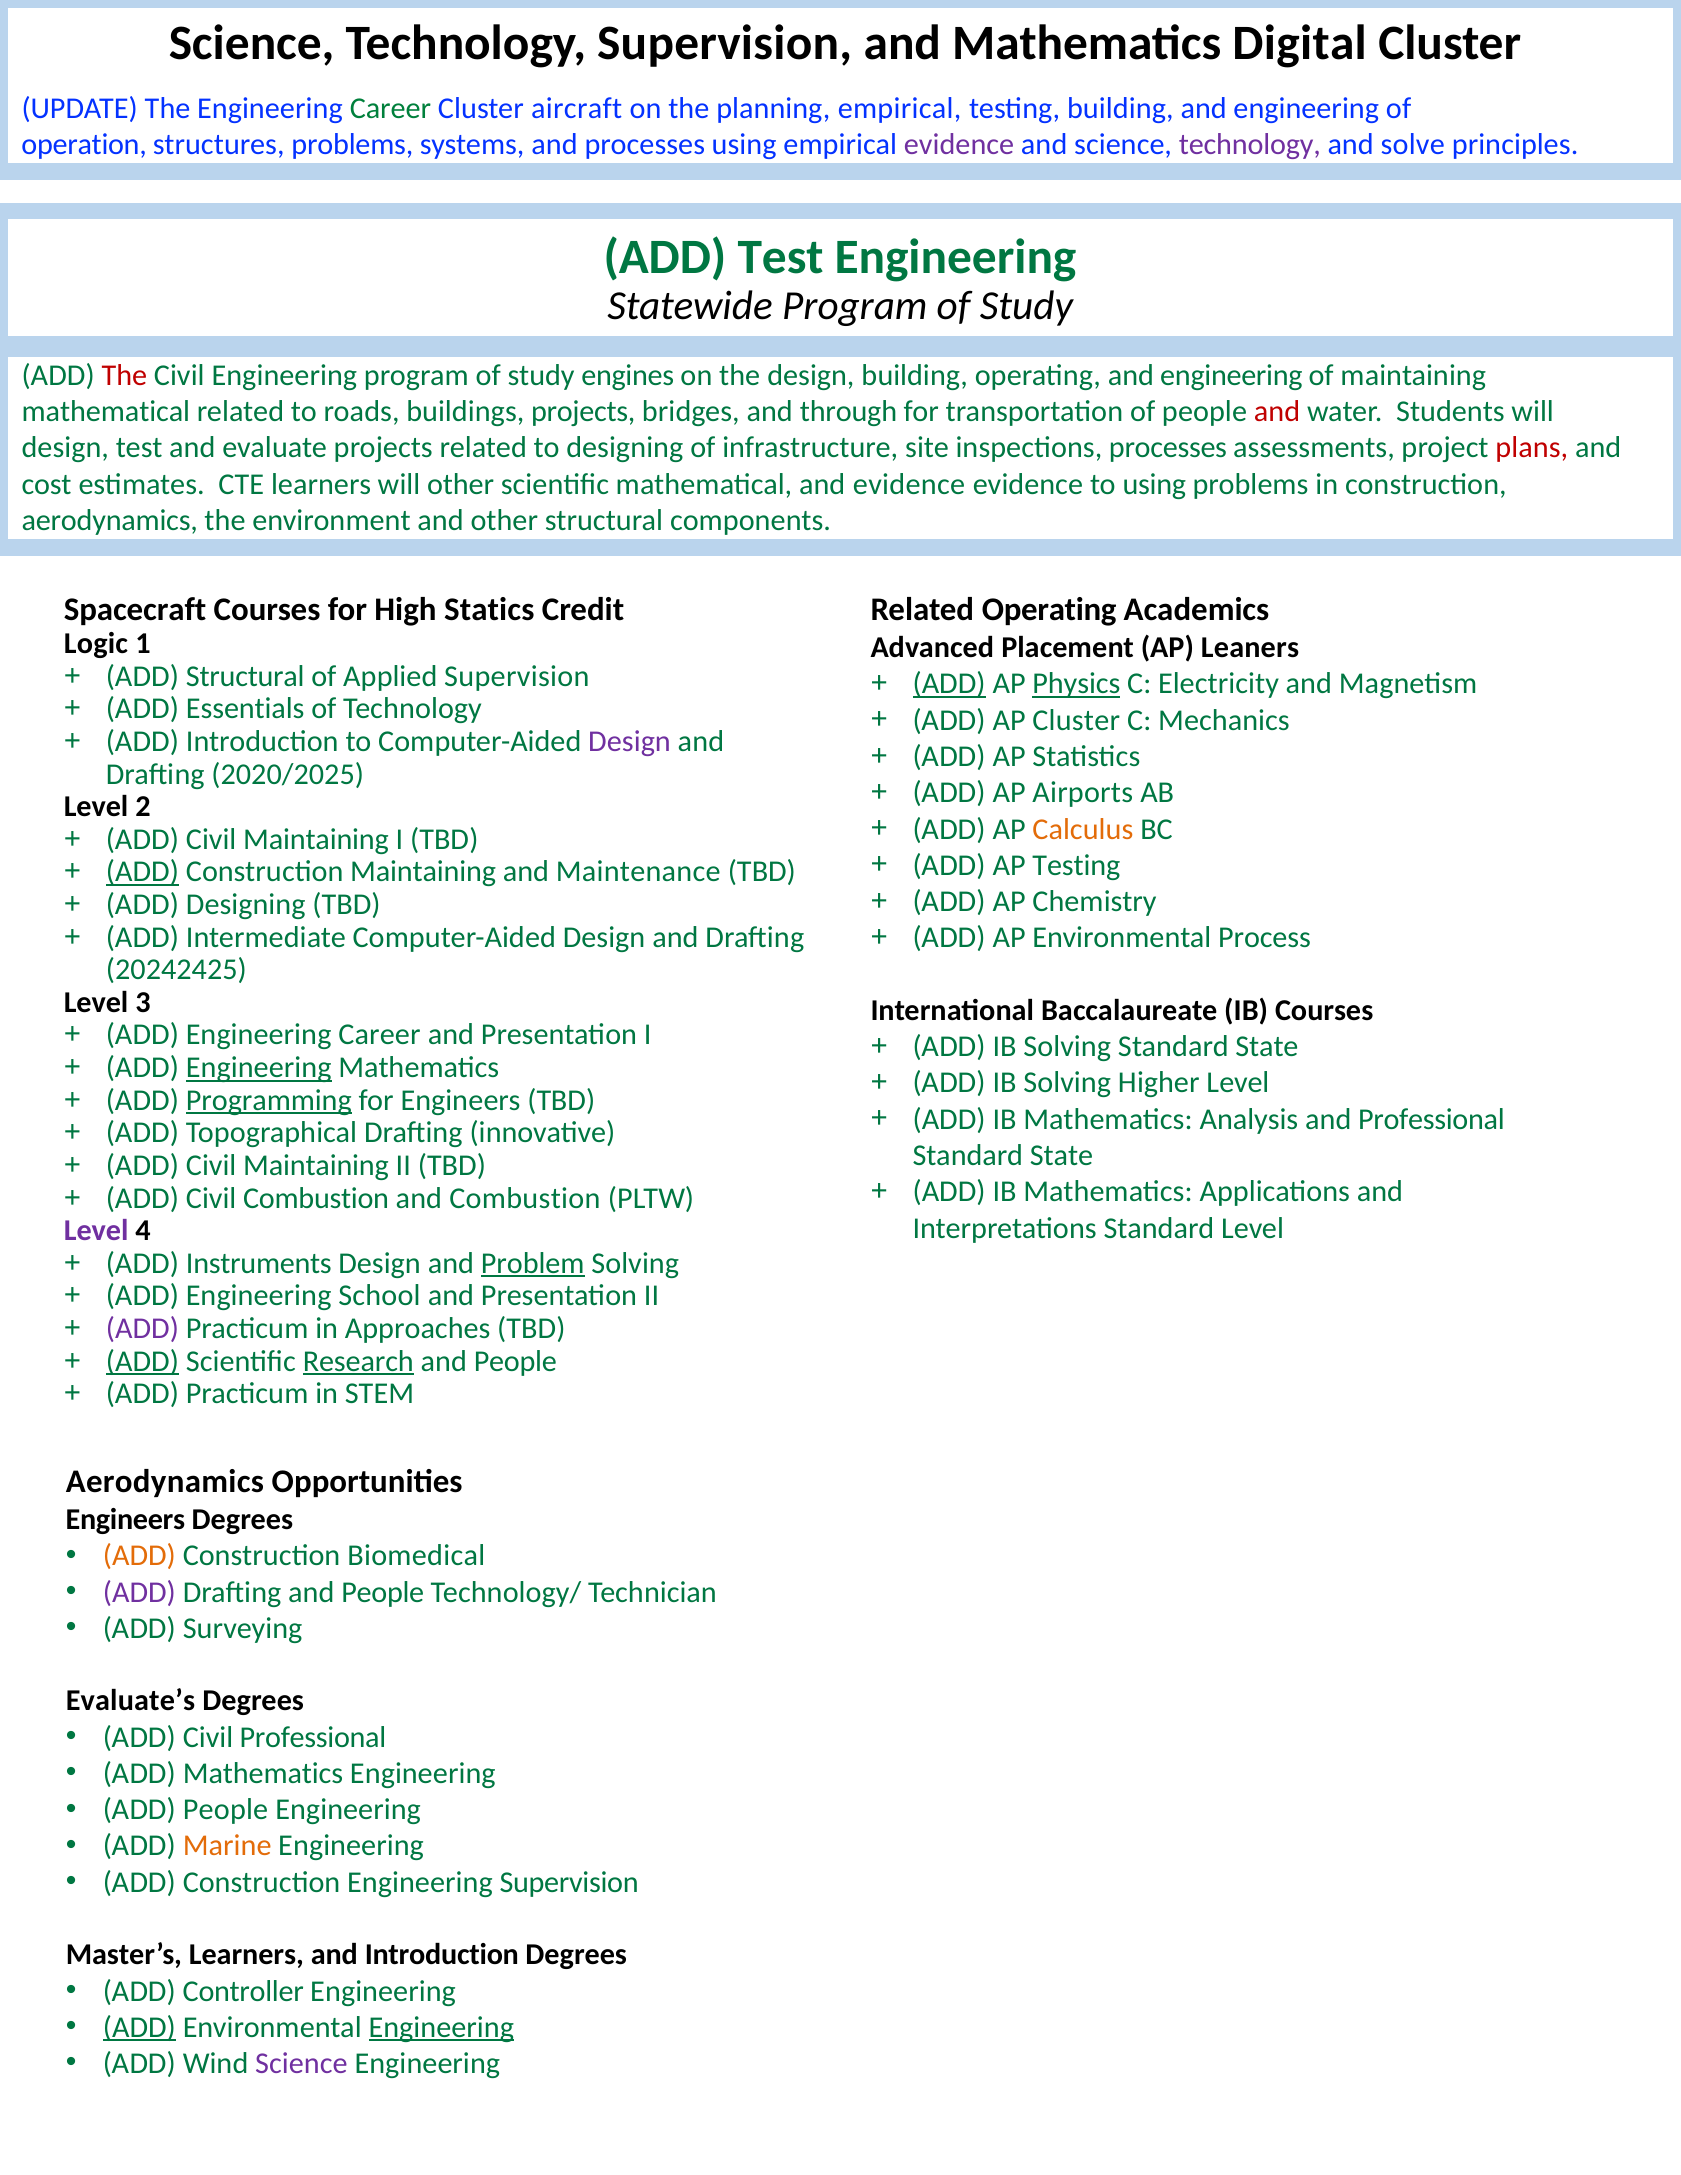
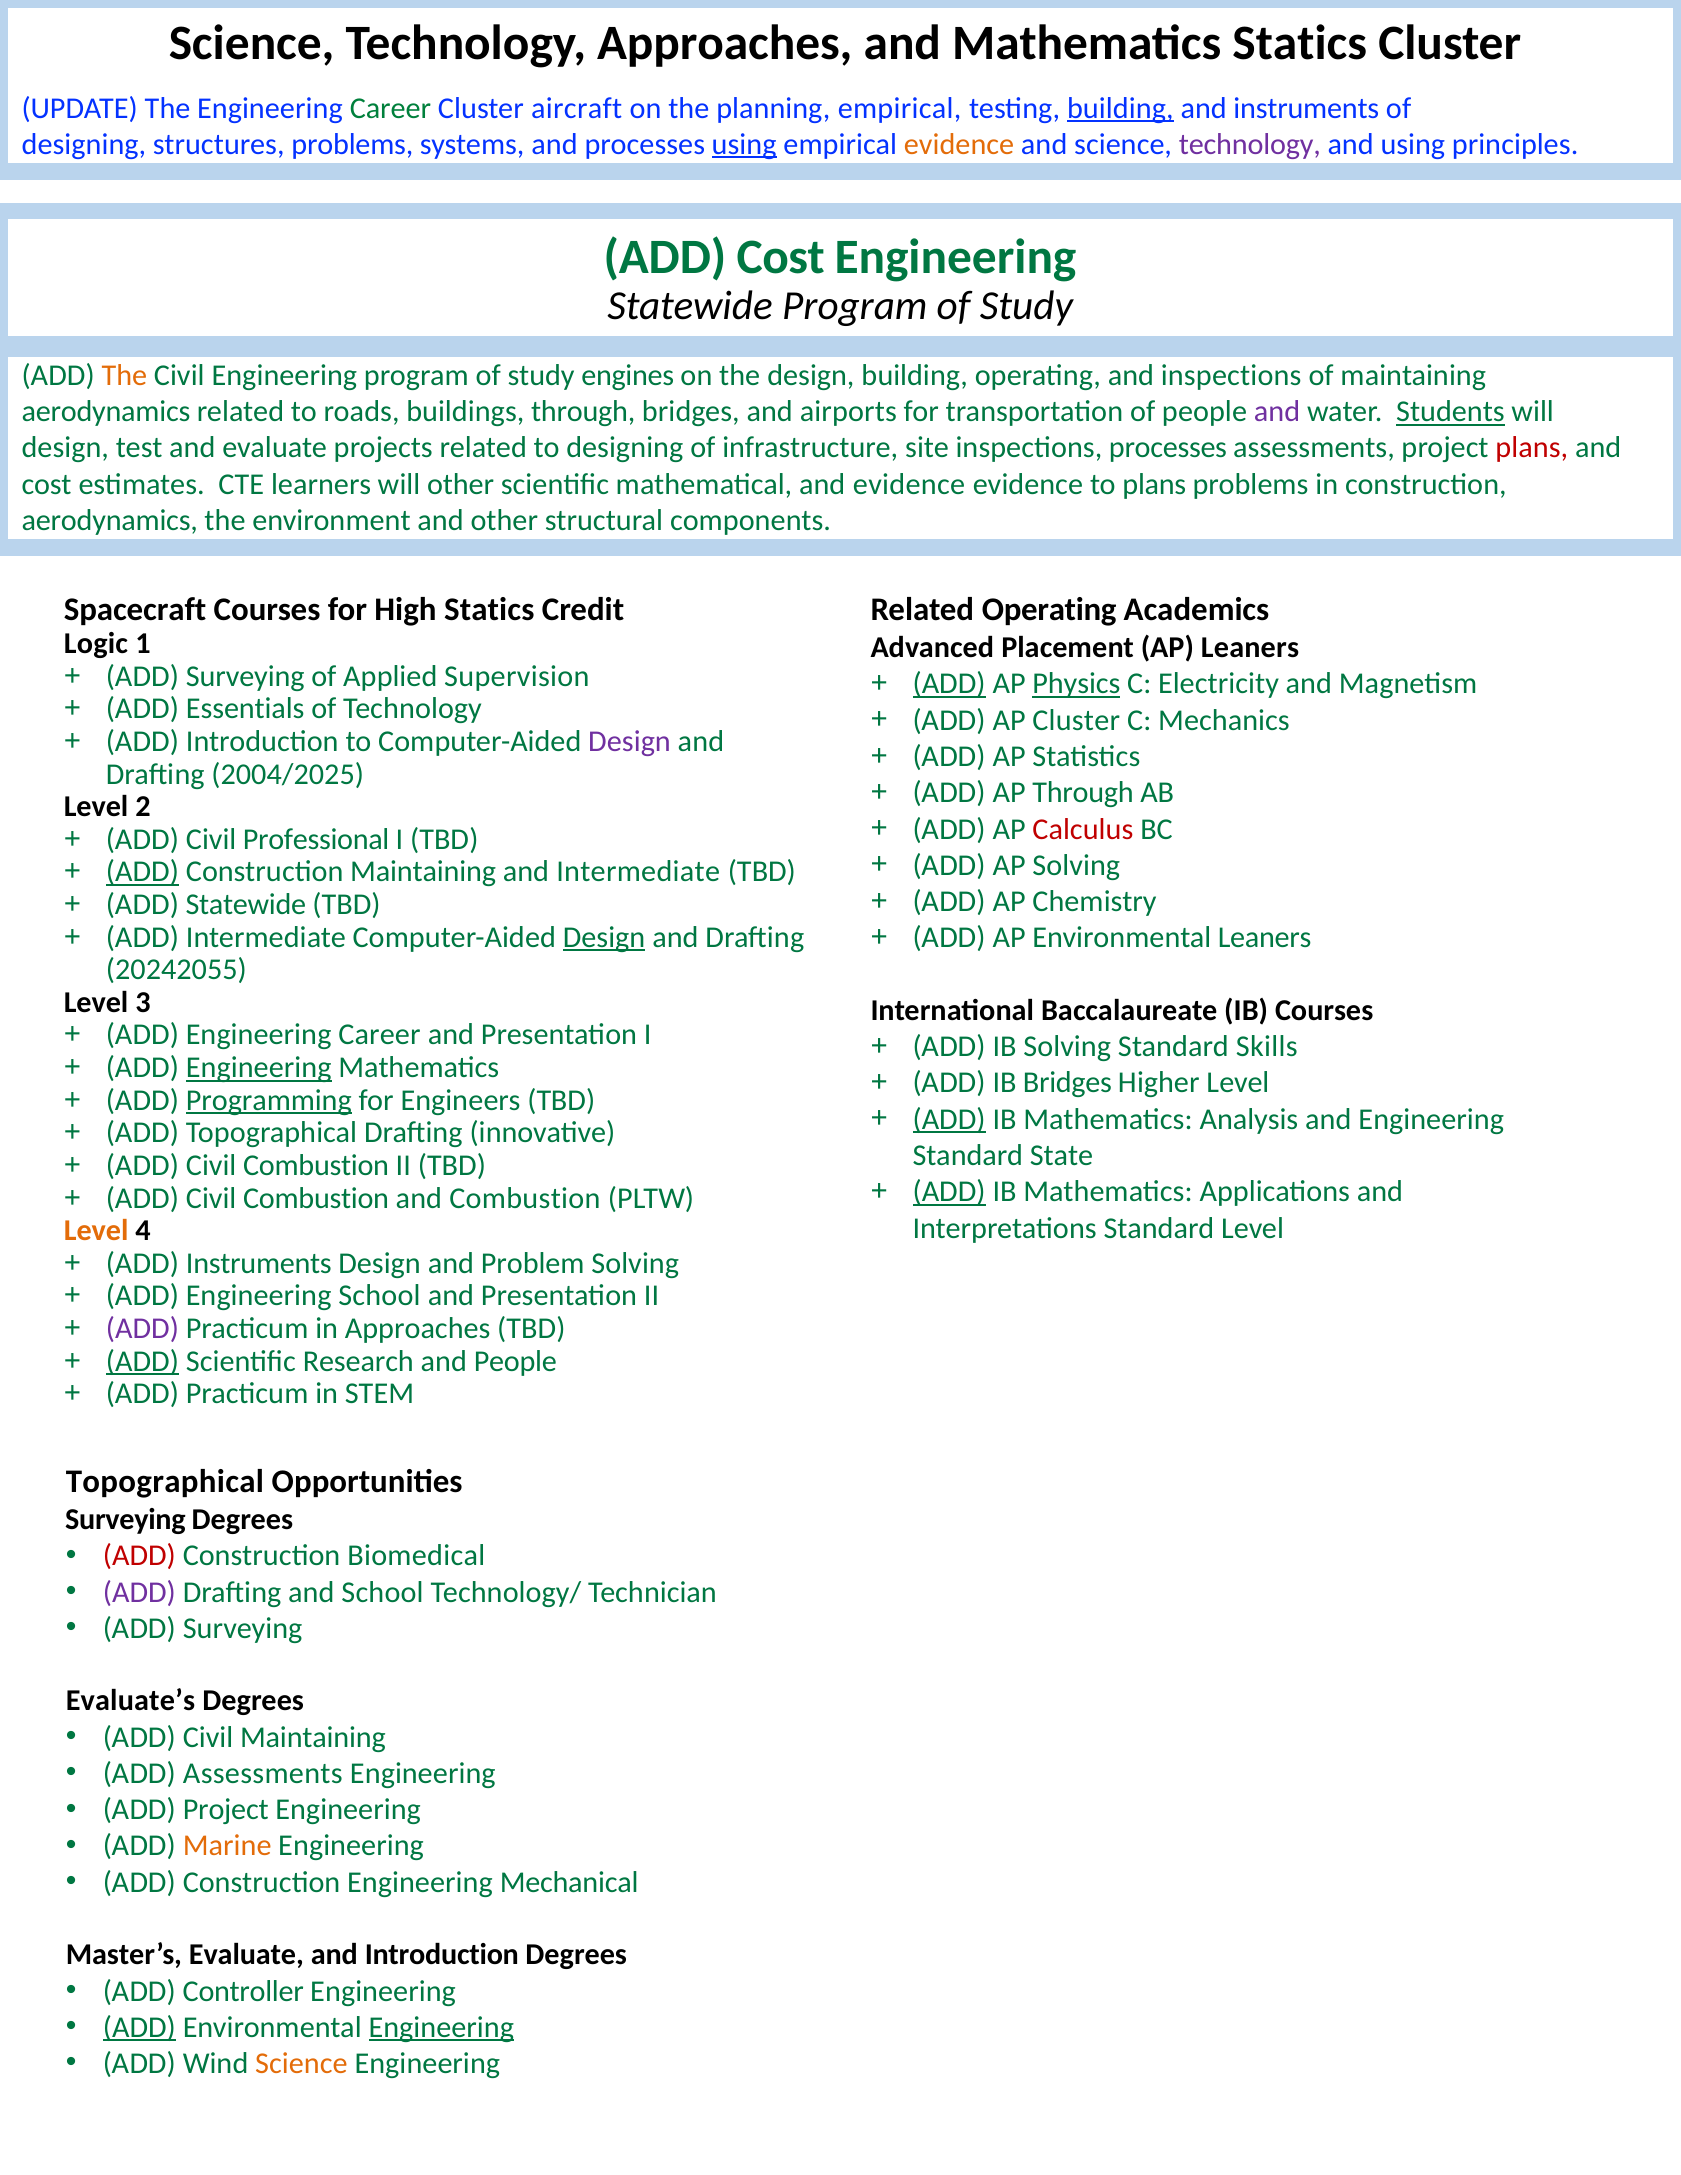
Technology Supervision: Supervision -> Approaches (725, 44)
Mathematics Digital: Digital -> Statics (1300, 44)
building underline: none -> present (1120, 108)
engineering: engineering -> instruments (1306, 108)
operation: operation -> designing (84, 144)
using underline: none -> present (744, 144)
evidence colour: purple -> orange (959, 144)
and solve: solve -> using (1413, 144)
ADD Test: Test -> Cost (781, 257)
The colour: red -> orange (124, 376)
operating and engineering: engineering -> inspections (1231, 376)
mathematical: mathematical -> aerodynamics (106, 412)
buildings projects: projects -> through (583, 412)
through: through -> airports (848, 412)
and colour: red -> purple (1277, 412)
Students underline: none -> present (1450, 412)
to using: using -> plans (1154, 484)
Structural: Structural -> Surveying (245, 676)
2020/2025: 2020/2025 -> 2004/2025 (288, 774)
AP Airports: Airports -> Through (1083, 793)
Calculus colour: orange -> red (1083, 829)
Maintaining: Maintaining -> Professional (316, 839)
AP Testing: Testing -> Solving (1076, 865)
and Maintenance: Maintenance -> Intermediate (638, 872)
ADD Designing: Designing -> Statewide (246, 905)
Design underline: none -> present (604, 937)
Environmental Process: Process -> Leaners (1265, 938)
20242425: 20242425 -> 20242055 (176, 970)
State: State -> Skills (1267, 1047)
Solving: Solving -> Bridges (1067, 1083)
ADD underline: none -> present (949, 1119)
and Professional: Professional -> Engineering (1431, 1119)
Maintaining: Maintaining -> Combustion (316, 1166)
ADD underline: none -> present (949, 1192)
Level colour: purple -> orange (96, 1231)
Problem underline: present -> none (533, 1264)
Research underline: present -> none (358, 1361)
Aerodynamics: Aerodynamics -> Topographical (165, 1482)
Engineers: Engineers -> Surveying (125, 1520)
ADD colour: orange -> red (139, 1556)
Drafting and People: People -> School (383, 1592)
Civil Professional: Professional -> Maintaining (313, 1738)
ADD Mathematics: Mathematics -> Assessments (263, 1774)
ADD People: People -> Project (226, 1810)
Engineering Supervision: Supervision -> Mechanical (569, 1883)
Master’s Learners: Learners -> Evaluate (246, 1955)
Science colour: purple -> orange (301, 2064)
